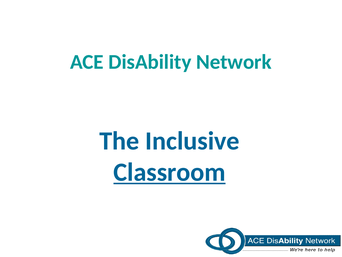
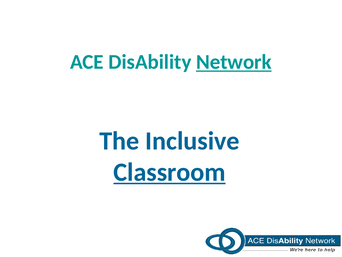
Network underline: none -> present (234, 62)
